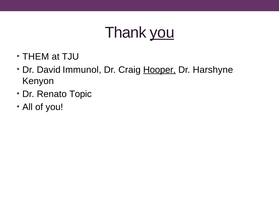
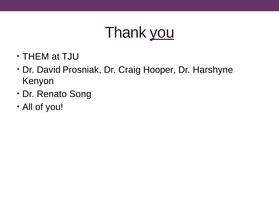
Immunol: Immunol -> Prosniak (82, 69)
Hooper underline: present -> none (159, 69)
Topic: Topic -> Song (80, 94)
